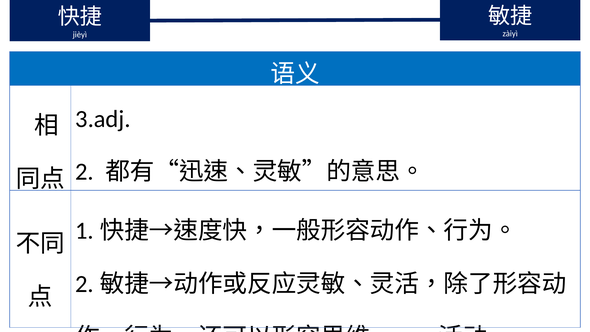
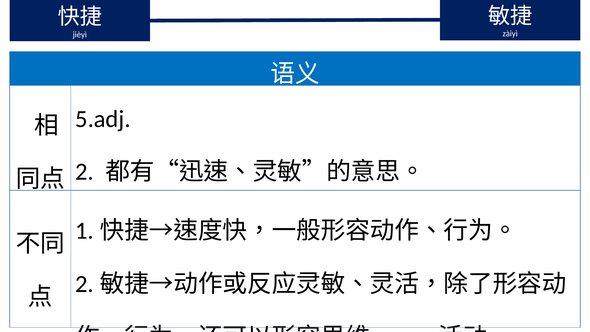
3.adj: 3.adj -> 5.adj (103, 119)
